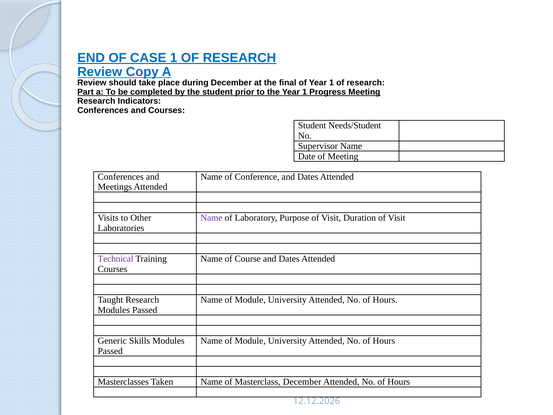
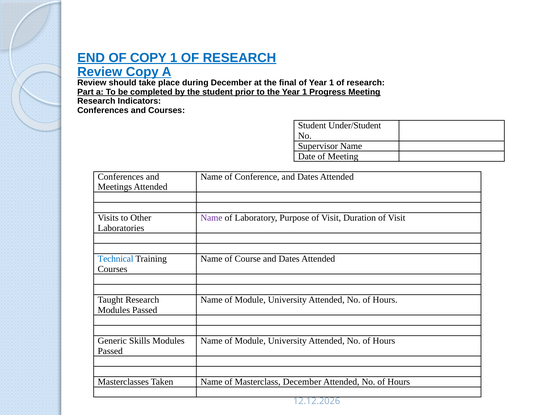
OF CASE: CASE -> COPY (148, 58)
Needs/Student: Needs/Student -> Under/Student (355, 125)
Technical colour: purple -> blue (116, 259)
